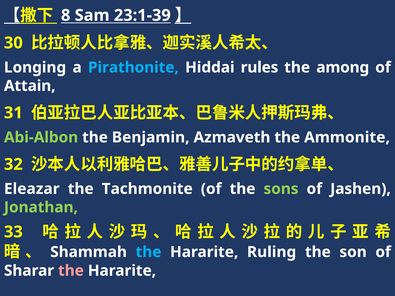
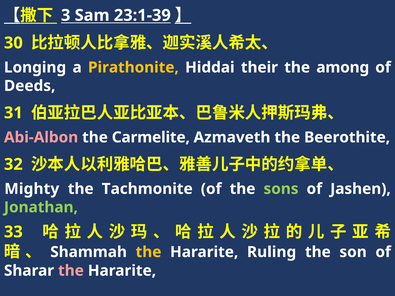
8: 8 -> 3 (66, 15)
Pirathonite colour: light blue -> yellow (133, 67)
rules: rules -> their (259, 67)
Attain: Attain -> Deeds (30, 86)
Abi-Albon colour: light green -> pink (41, 137)
Benjamin: Benjamin -> Carmelite (151, 137)
Ammonite: Ammonite -> Beerothite (347, 137)
Eleazar: Eleazar -> Mighty (32, 189)
the colour: light blue -> yellow (149, 252)
